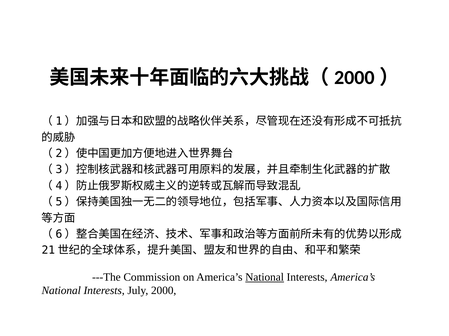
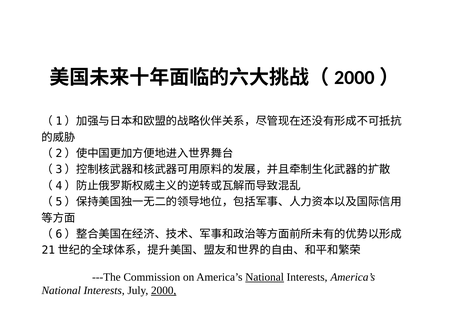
2000 underline: none -> present (164, 291)
